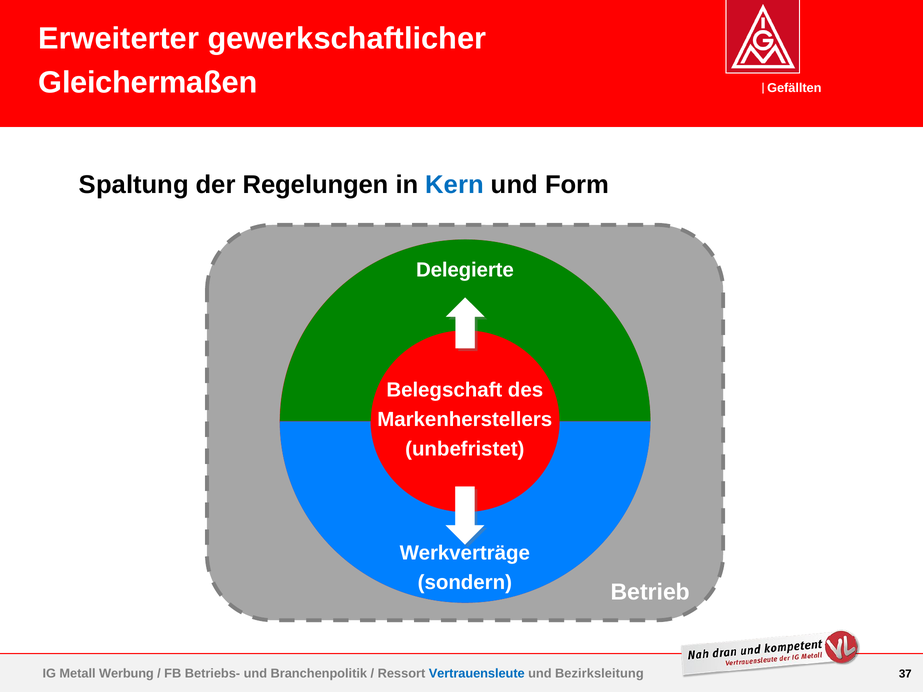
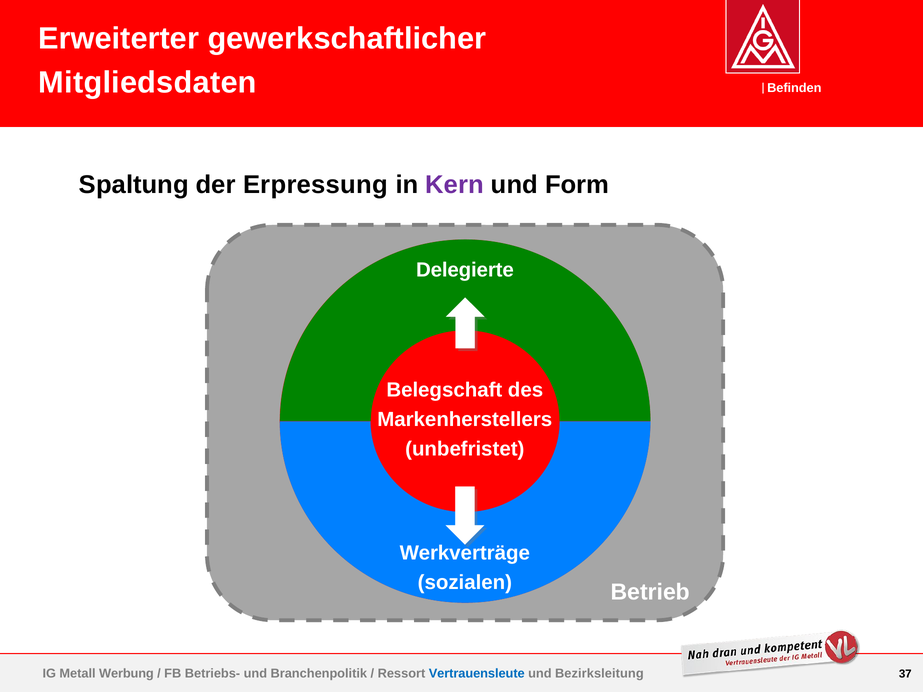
Gleichermaßen: Gleichermaßen -> Mitgliedsdaten (148, 83)
Gefällten: Gefällten -> Befinden (794, 88)
Regelungen: Regelungen -> Erpressung (315, 185)
Kern colour: blue -> purple (455, 185)
sondern: sondern -> sozialen (465, 583)
